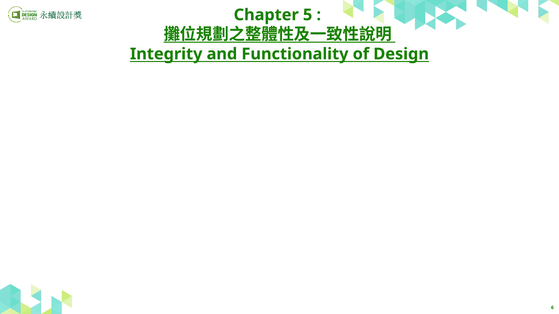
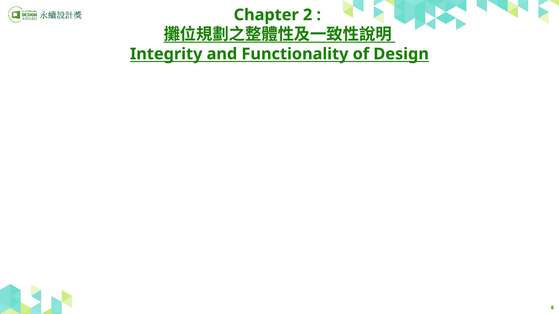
5: 5 -> 2 (308, 15)
